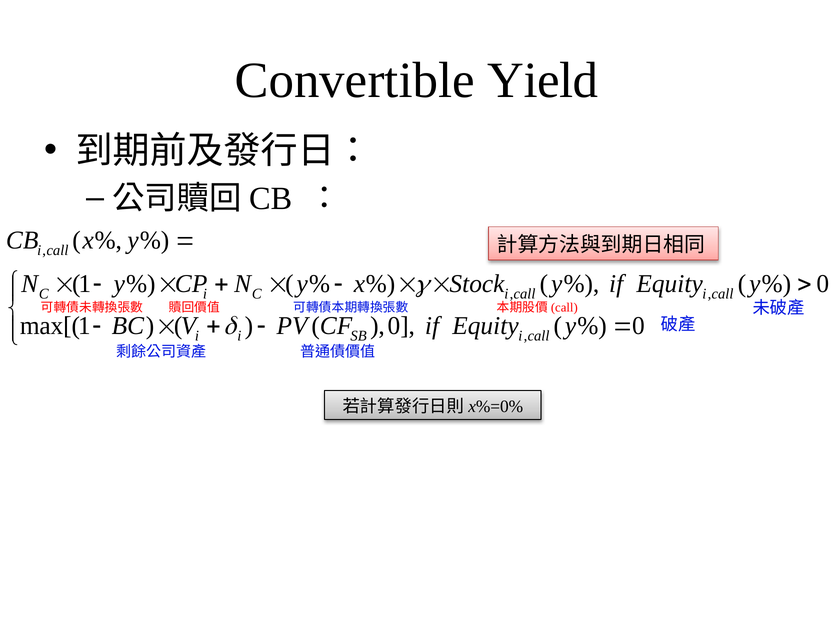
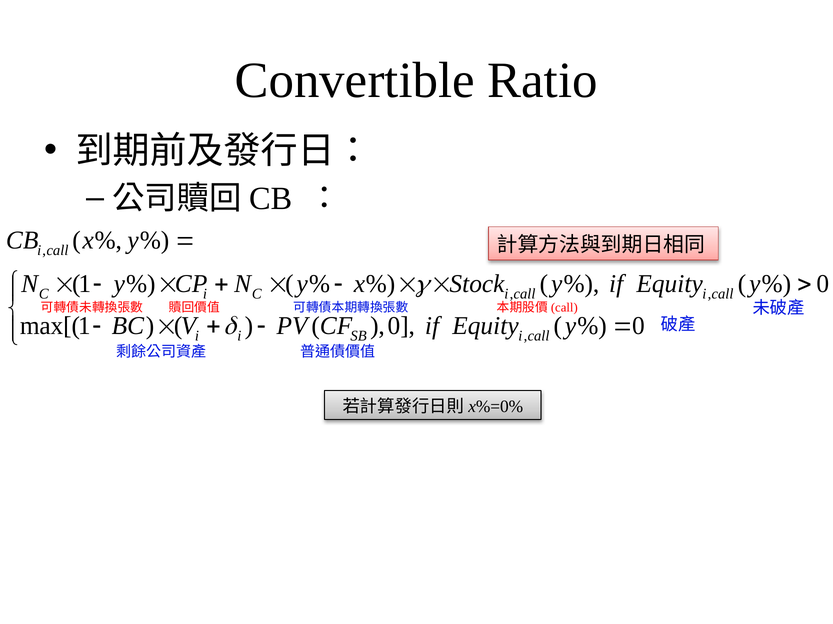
Yield: Yield -> Ratio (543, 81)
